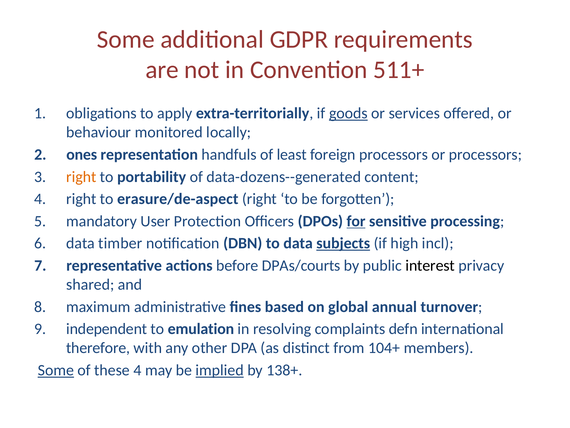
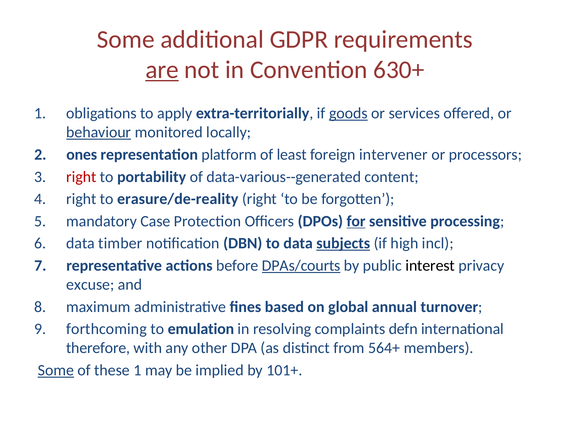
are underline: none -> present (162, 70)
511+: 511+ -> 630+ (399, 70)
behaviour underline: none -> present (99, 132)
handfuls: handfuls -> platform (229, 154)
foreign processors: processors -> intervener (393, 154)
right colour: orange -> red (81, 177)
data-dozens--generated: data-dozens--generated -> data-various--generated (284, 177)
erasure/de-aspect: erasure/de-aspect -> erasure/de-reality (178, 199)
User: User -> Case (155, 221)
DPAs/courts underline: none -> present (301, 265)
shared: shared -> excuse (90, 284)
independent: independent -> forthcoming (107, 329)
104+: 104+ -> 564+ (384, 348)
these 4: 4 -> 1 (137, 370)
implied underline: present -> none (220, 370)
138+: 138+ -> 101+ (284, 370)
